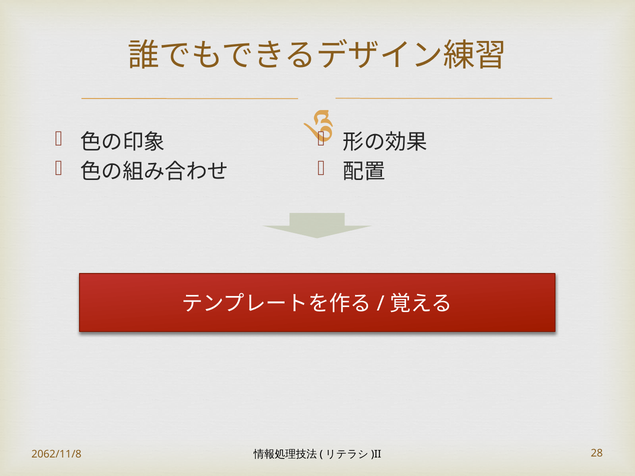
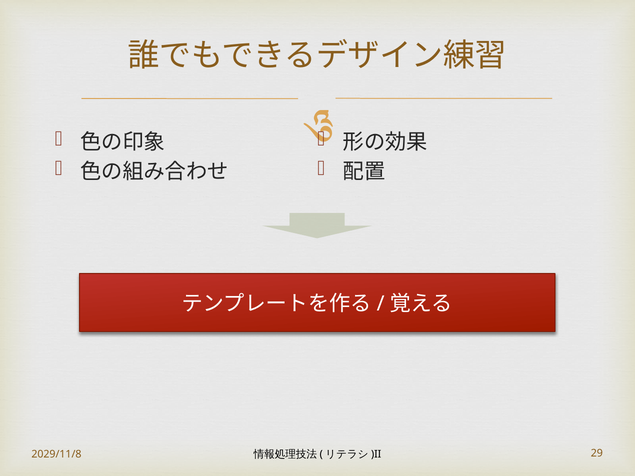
2062/11/8: 2062/11/8 -> 2029/11/8 (56, 454)
28: 28 -> 29 (597, 454)
